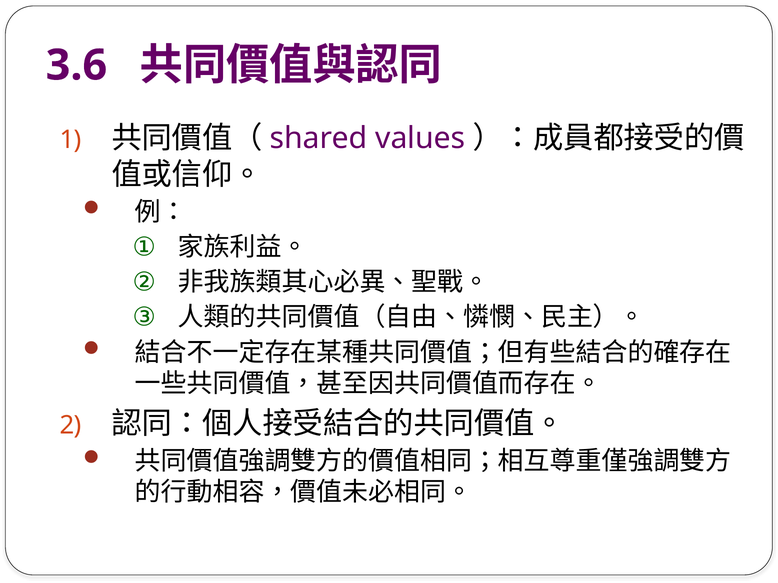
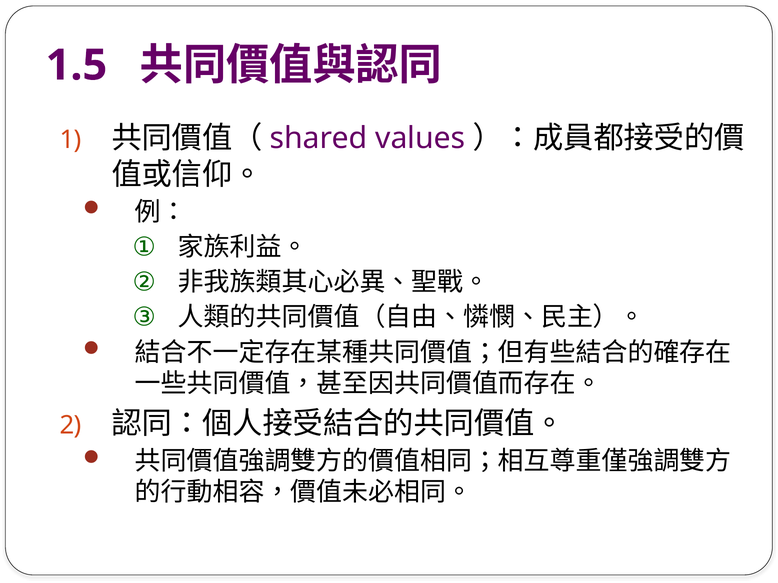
3.6: 3.6 -> 1.5 (76, 65)
